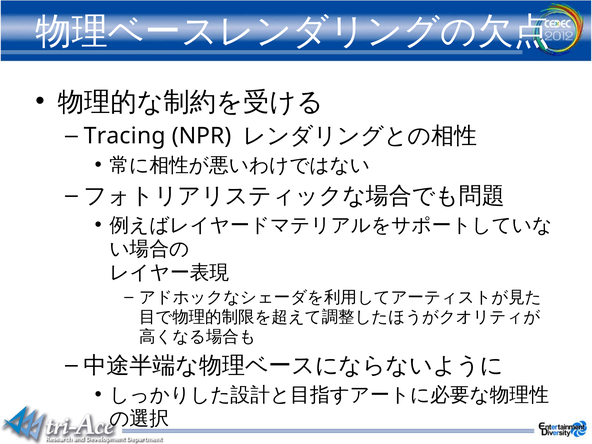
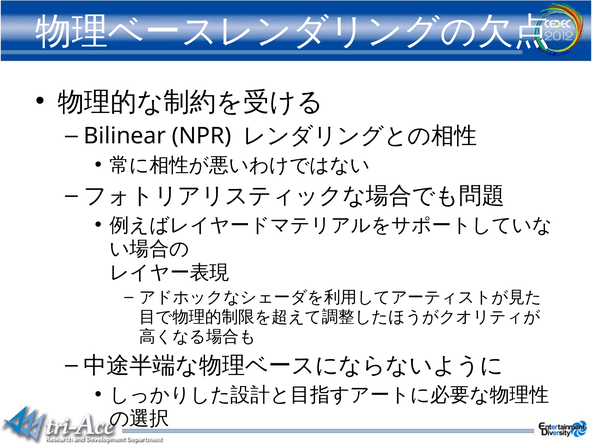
Tracing: Tracing -> Bilinear (125, 136)
